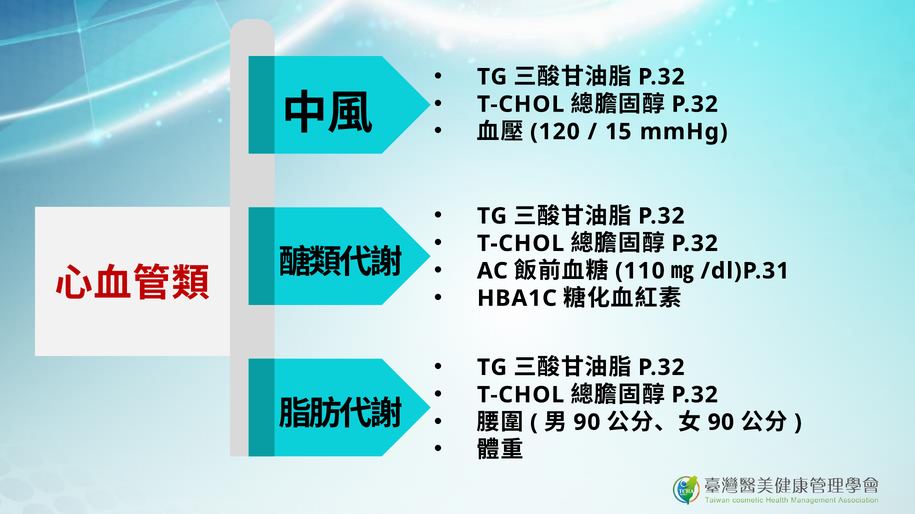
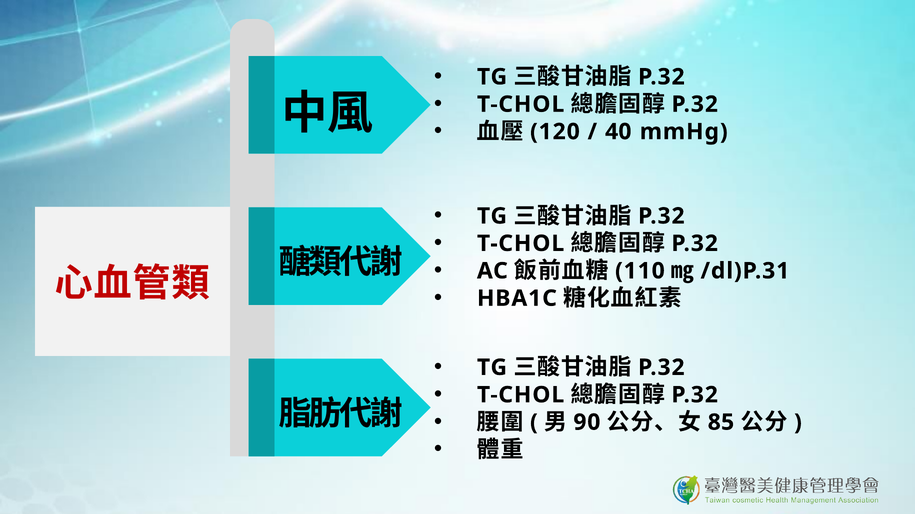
15: 15 -> 40 (618, 132)
90: 90 -> 85 (721, 423)
